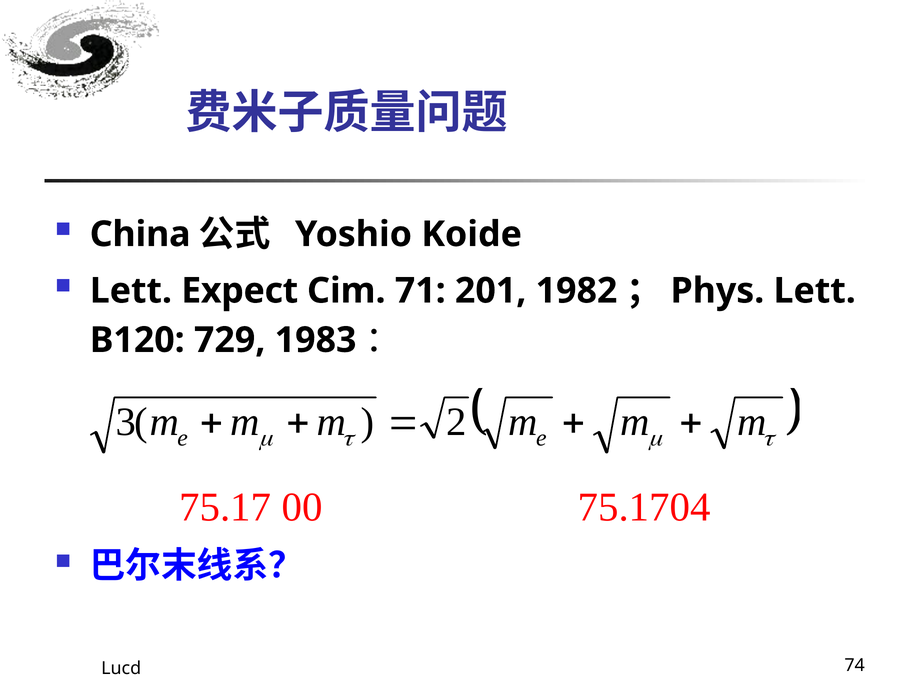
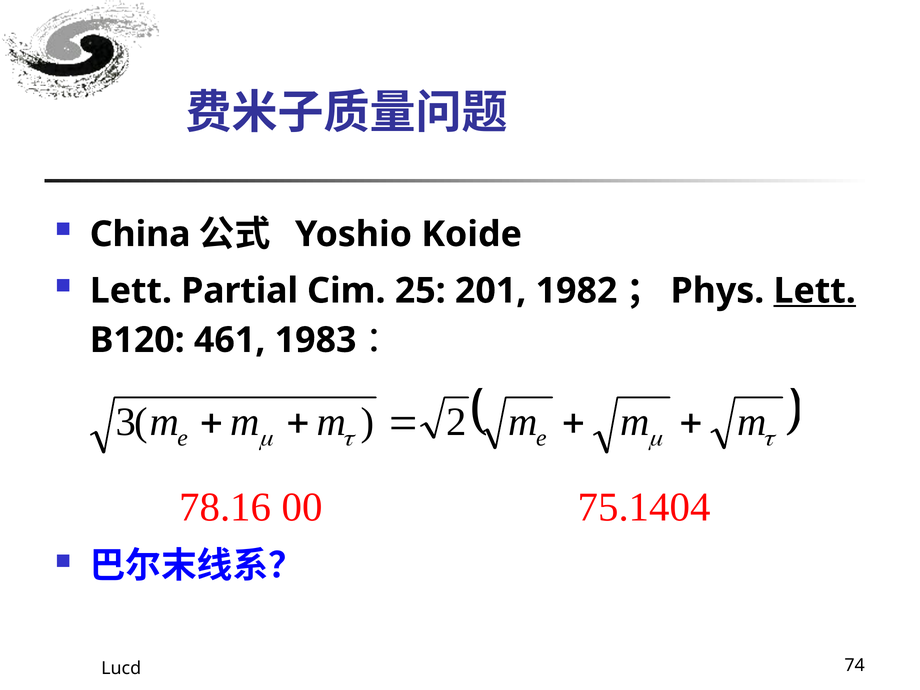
Expect: Expect -> Partial (240, 291)
71: 71 -> 25 (420, 291)
Lett underline: none -> present (815, 291)
729: 729 -> 461 (230, 340)
75.17: 75.17 -> 78.16 (225, 507)
75.1704: 75.1704 -> 75.1404 (644, 507)
